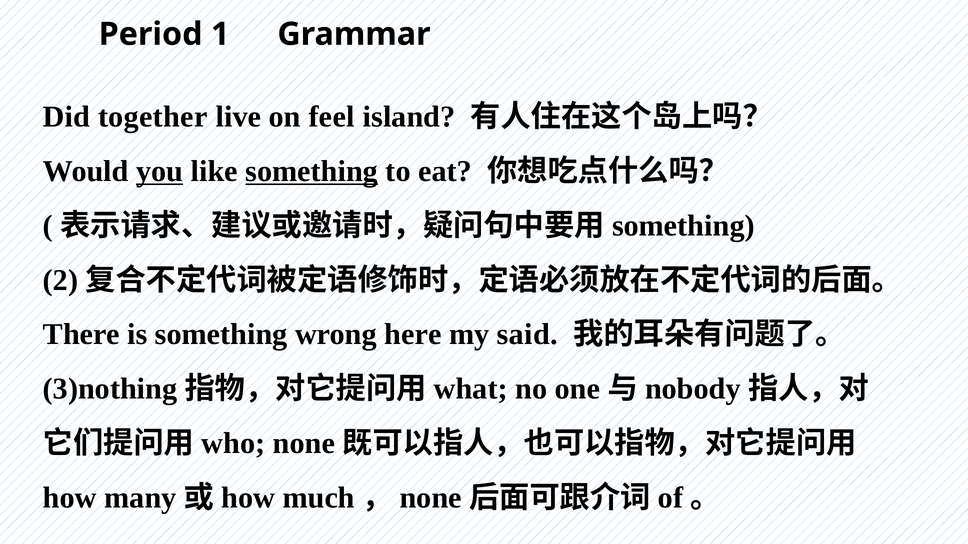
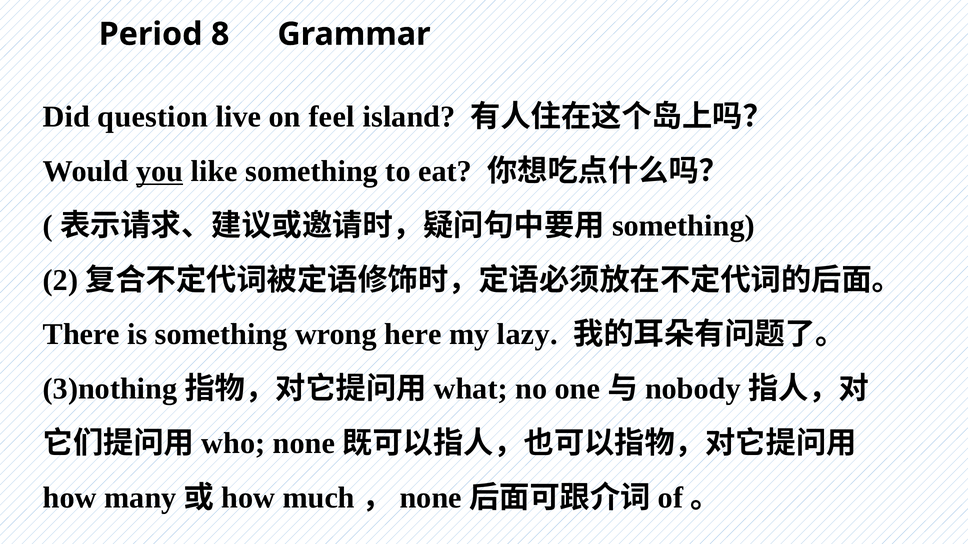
1: 1 -> 8 (220, 34)
together: together -> question (153, 117)
something underline: present -> none (312, 171)
said: said -> lazy (527, 335)
